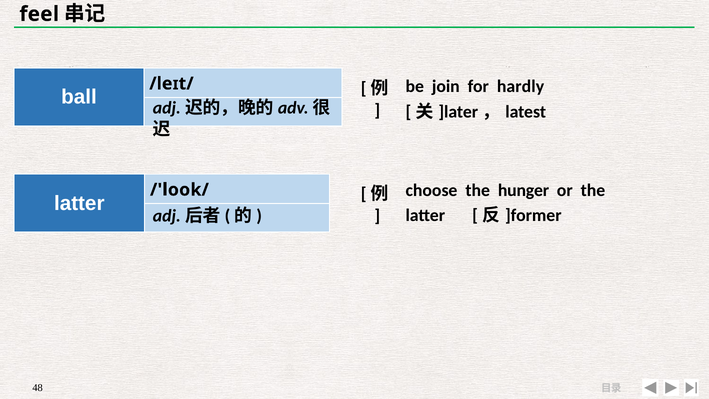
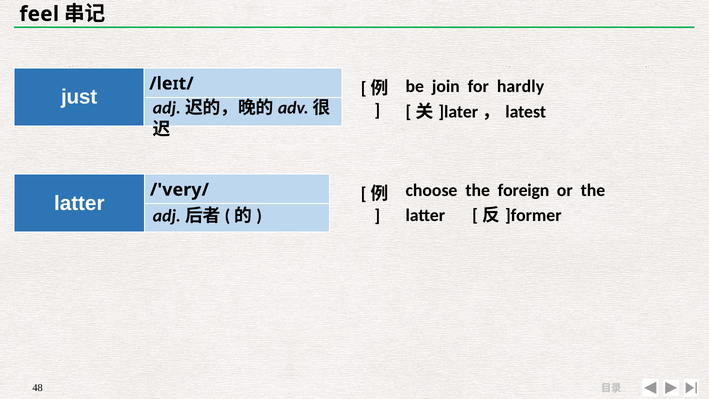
ball: ball -> just (79, 97)
hunger: hunger -> foreign (524, 190)
/'look/: /'look/ -> /'very/ (179, 190)
